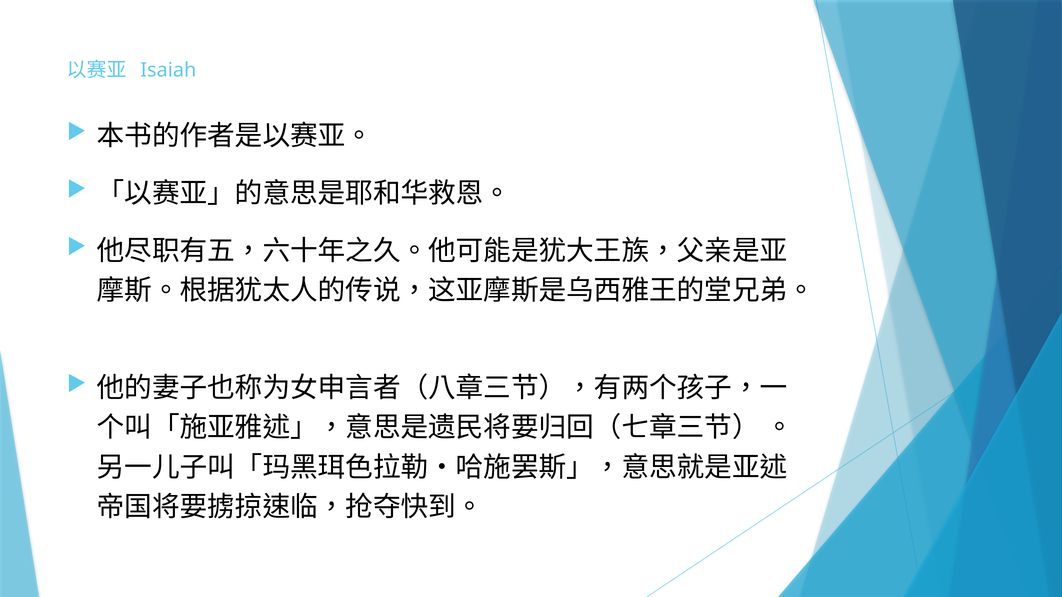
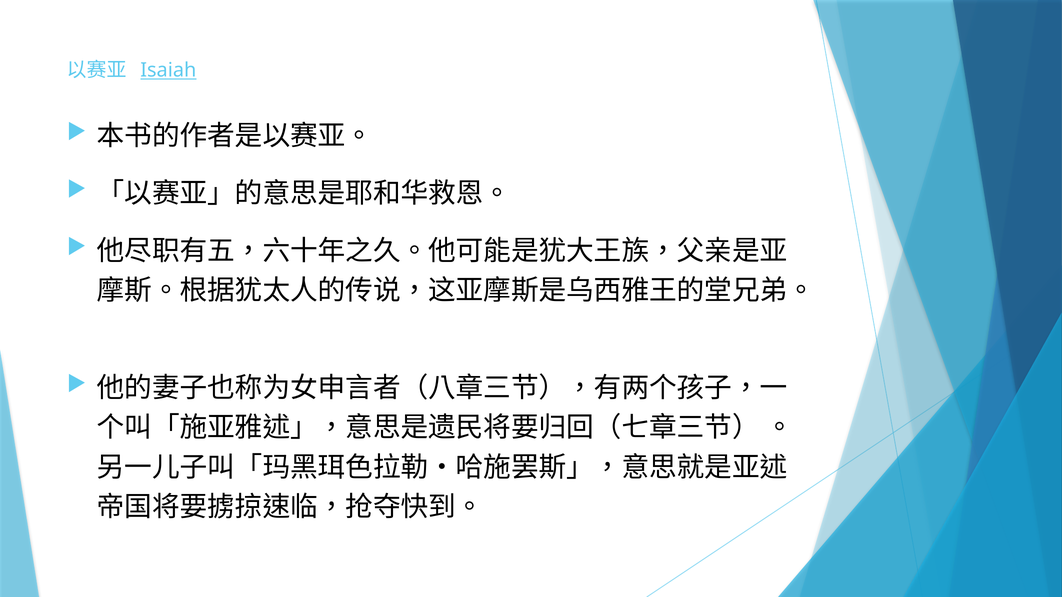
Isaiah underline: none -> present (168, 70)
